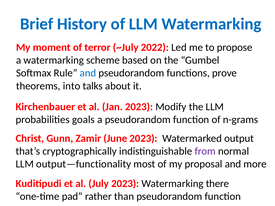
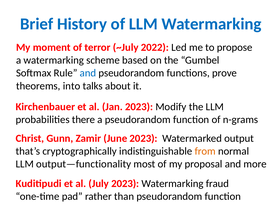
goals: goals -> there (83, 120)
from colour: purple -> orange (205, 151)
there: there -> fraud (217, 184)
